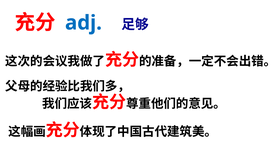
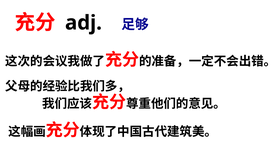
adj colour: blue -> black (83, 23)
